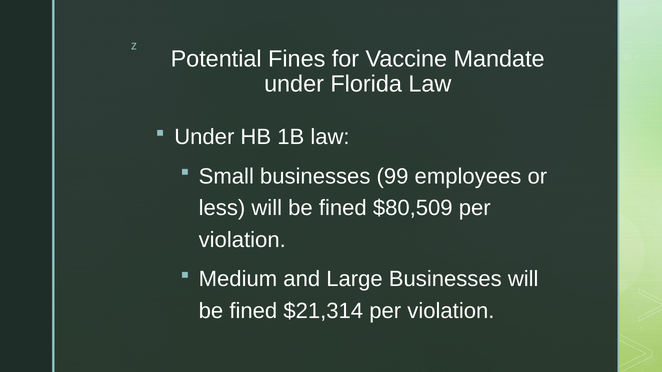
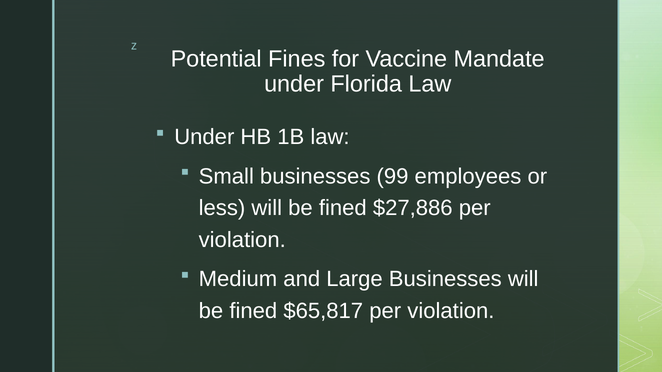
$80,509: $80,509 -> $27,886 (413, 208)
$21,314: $21,314 -> $65,817 (323, 311)
